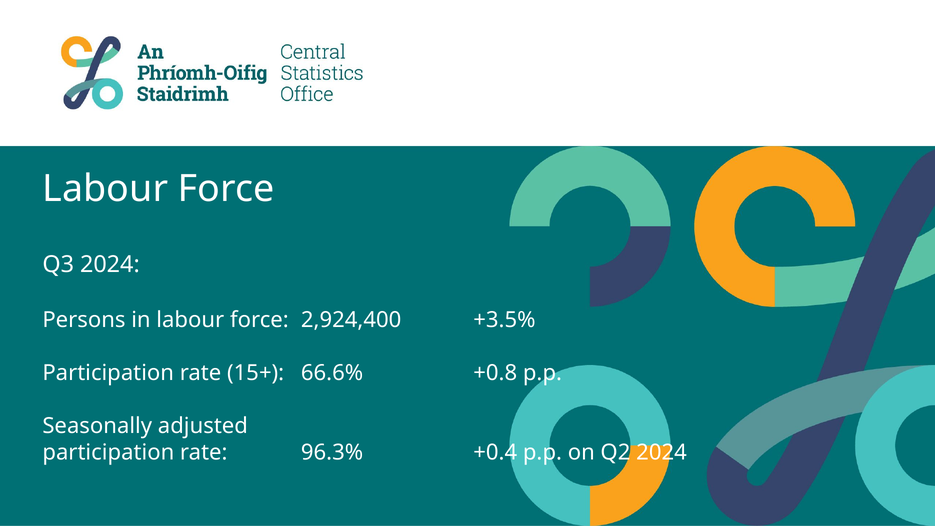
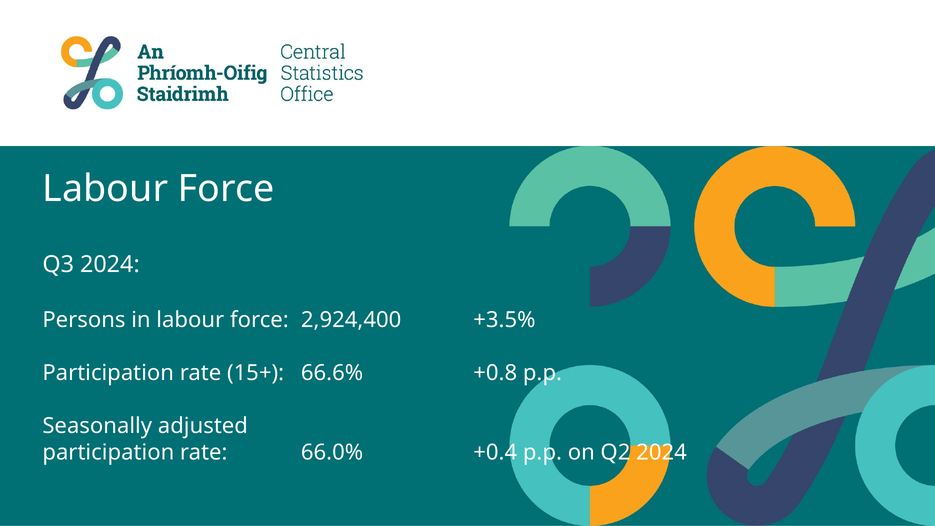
96.3%: 96.3% -> 66.0% (332, 452)
